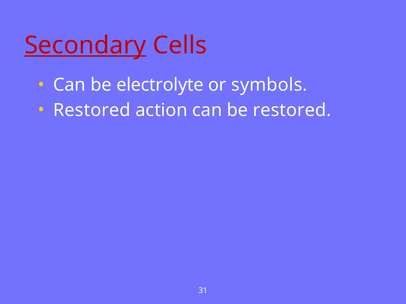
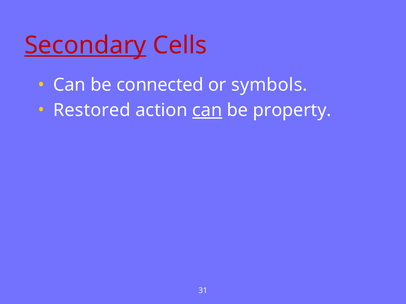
electrolyte: electrolyte -> connected (160, 85)
can underline: none -> present (207, 110)
be restored: restored -> property (292, 110)
